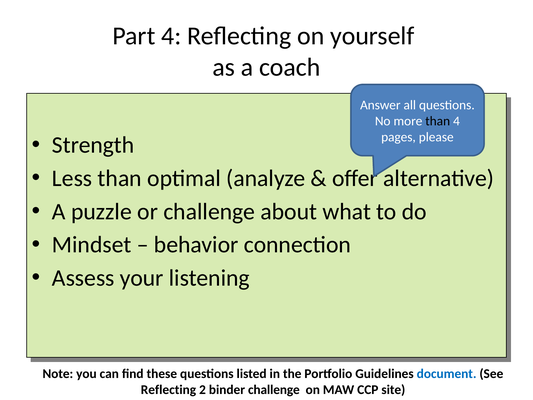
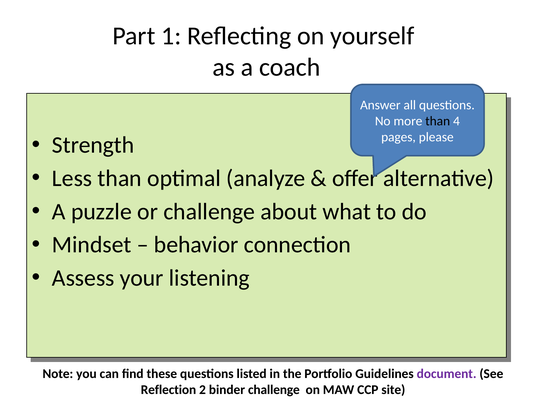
Part 4: 4 -> 1 (171, 36)
document colour: blue -> purple (447, 374)
Reflecting: Reflecting -> Reflection (168, 390)
